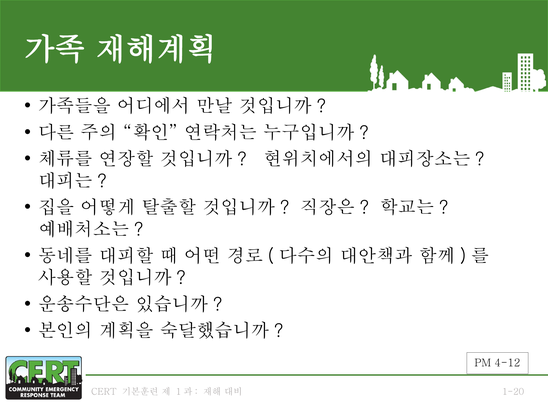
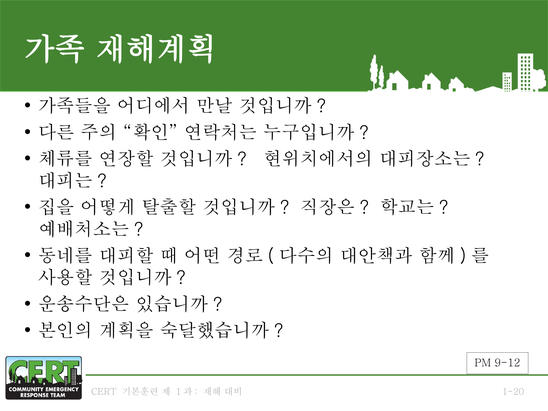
4-12: 4-12 -> 9-12 (507, 363)
